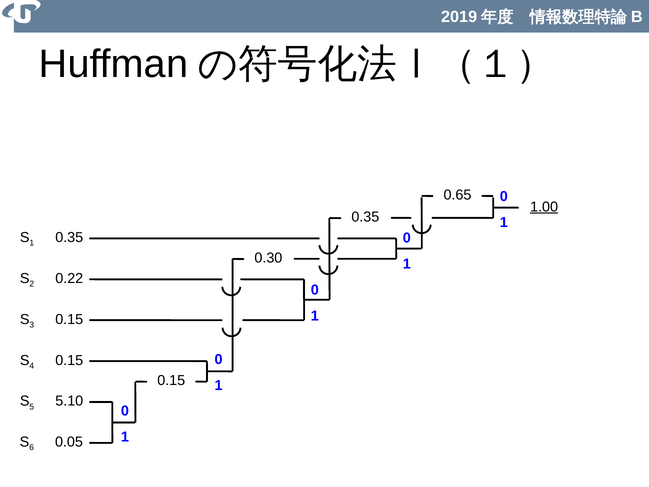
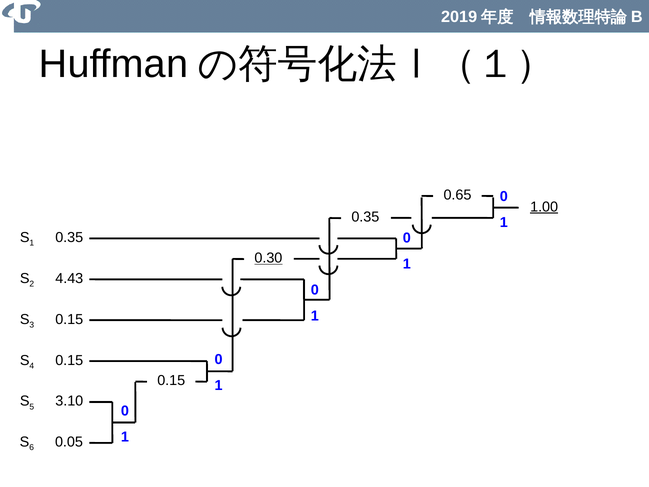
0.30 underline: none -> present (268, 258)
0.22: 0.22 -> 4.43 (69, 278)
5.10: 5.10 -> 3.10 (69, 401)
